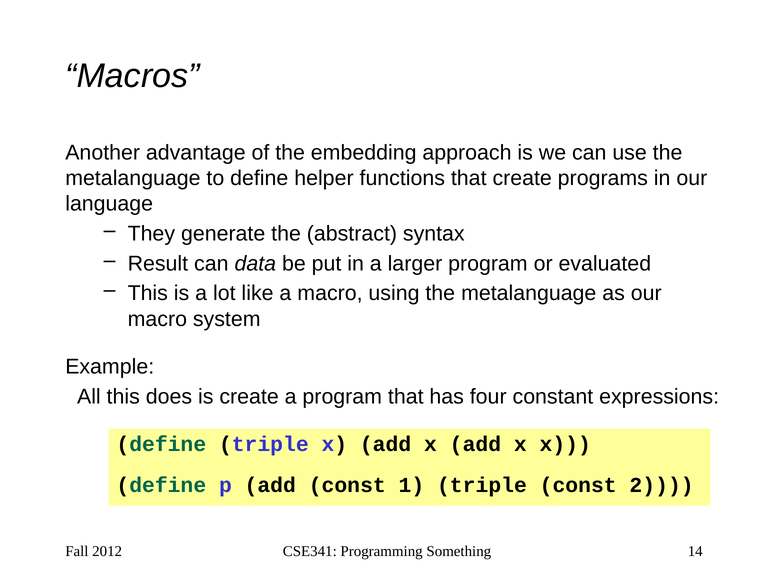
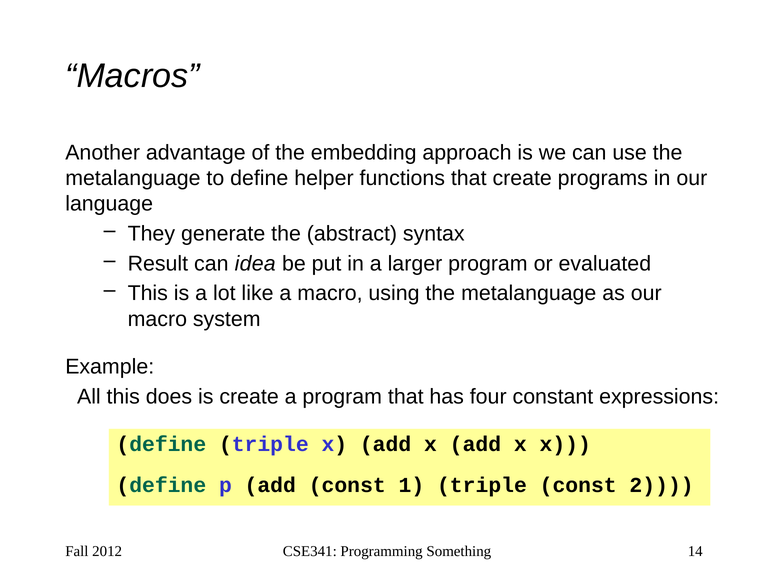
data: data -> idea (255, 264)
